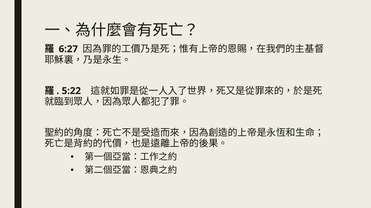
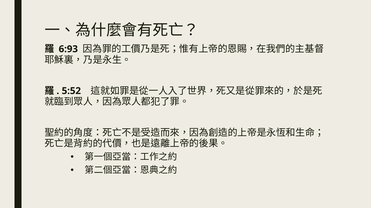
6:27: 6:27 -> 6:93 (68, 49)
5:22: 5:22 -> 5:52 (71, 91)
